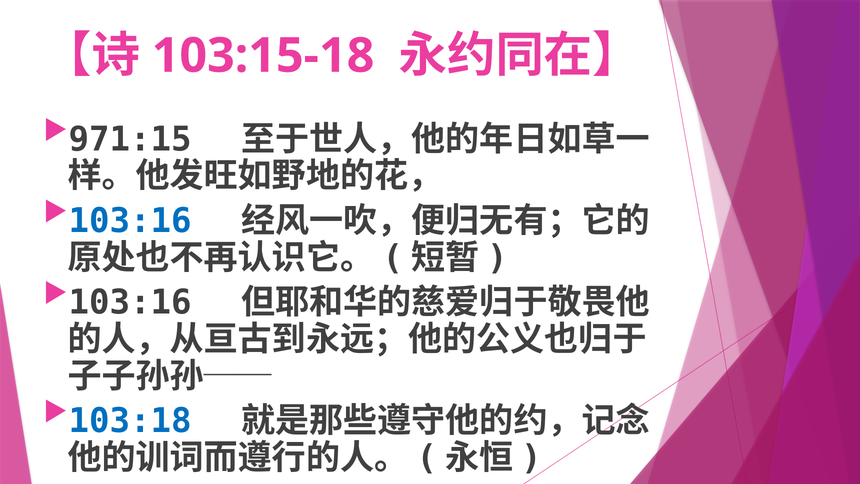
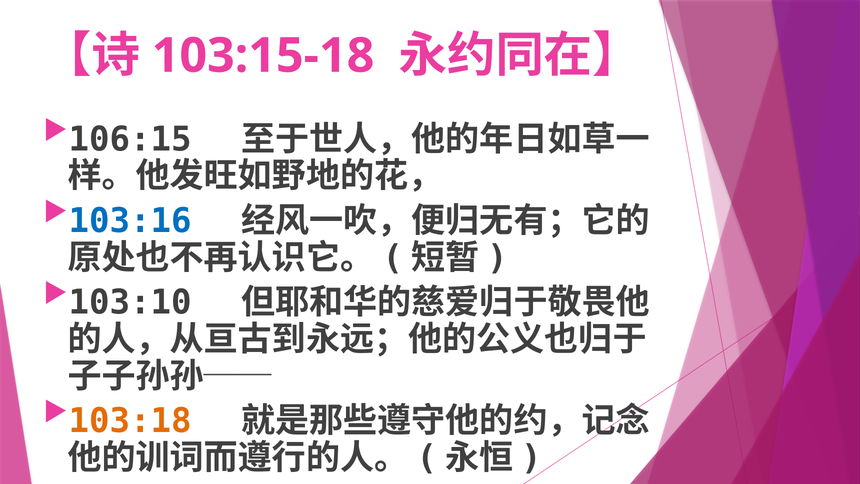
971:15: 971:15 -> 106:15 (130, 139)
103:16: 103:16 -> 103:10 (130, 303)
103:18 colour: blue -> orange (130, 421)
